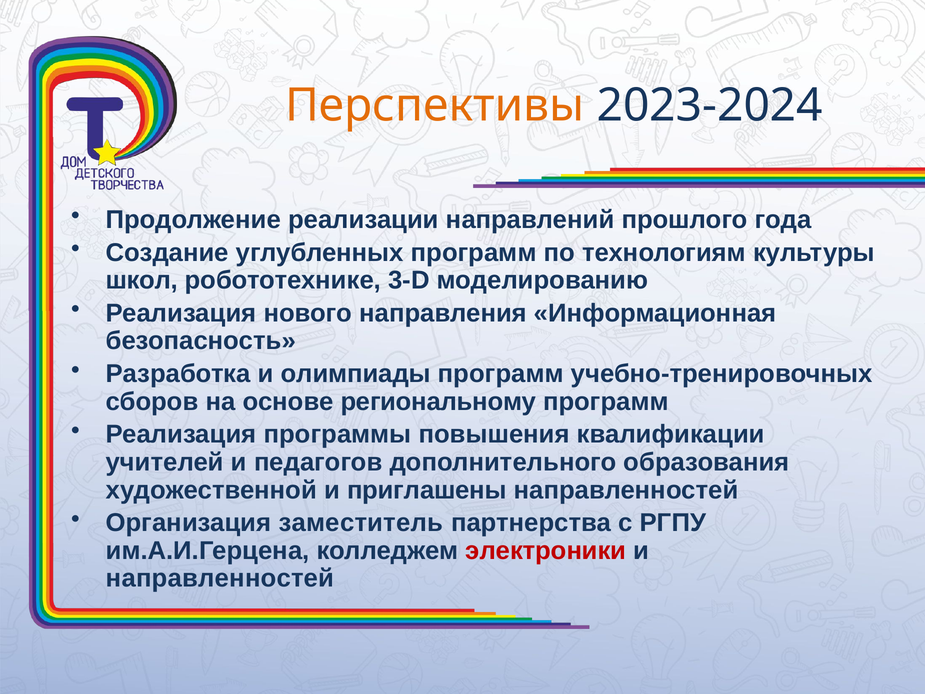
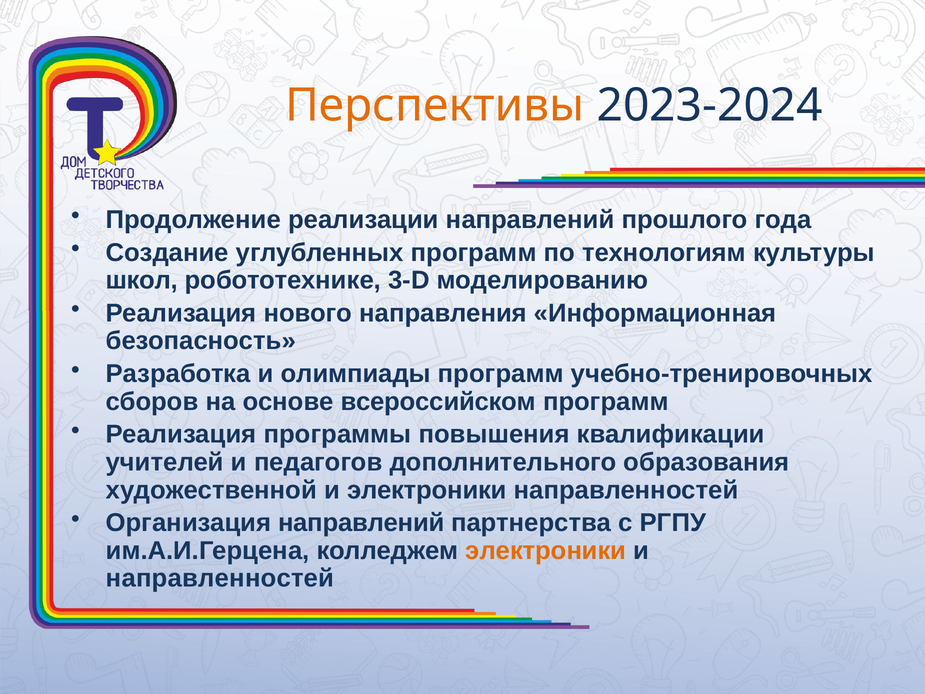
региональному: региональному -> всероссийском (438, 401)
и приглашены: приглашены -> электроники (427, 490)
Организация заместитель: заместитель -> направлений (361, 523)
электроники colour: red -> orange (546, 550)
